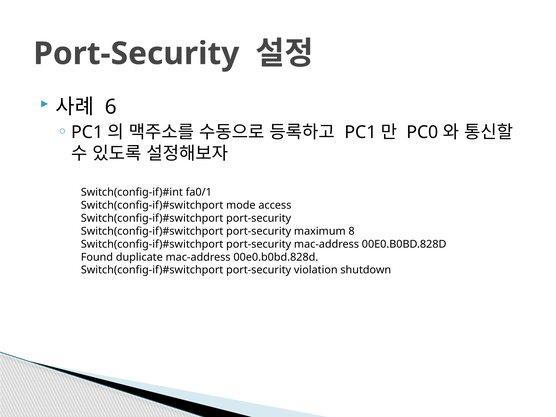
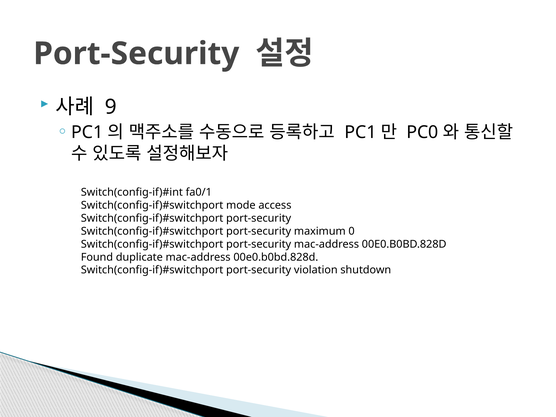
6: 6 -> 9 (111, 107)
8: 8 -> 0 (352, 231)
